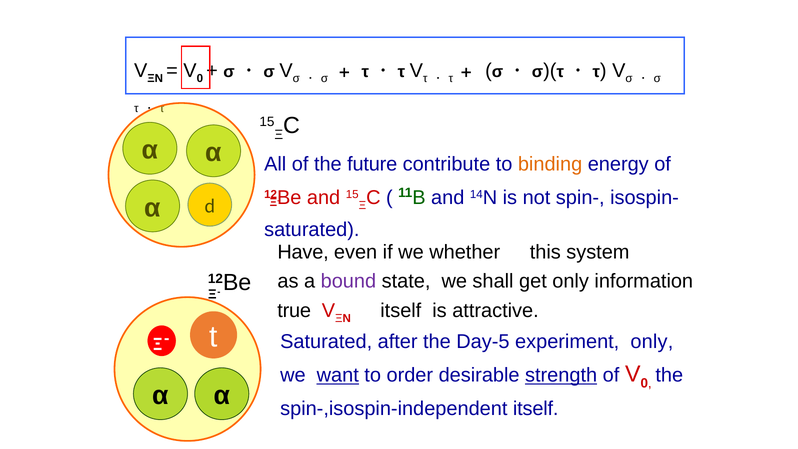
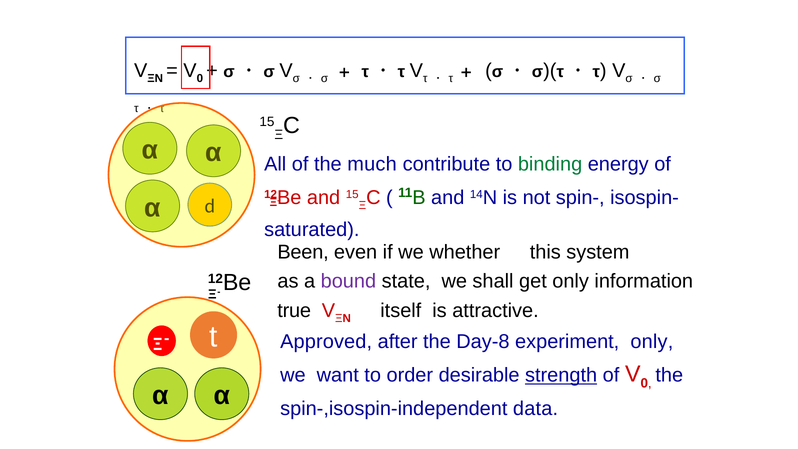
future: future -> much (372, 164)
binding colour: orange -> green (550, 164)
Have: Have -> Been (303, 252)
Saturated: Saturated -> Approved (326, 342)
Day-5: Day-5 -> Day-8 (483, 342)
want underline: present -> none (338, 375)
spin-,isospin-independent itself: itself -> data (536, 408)
